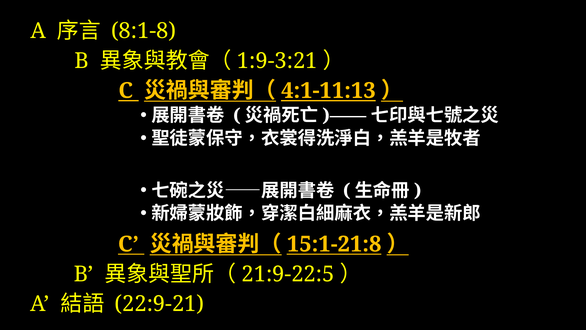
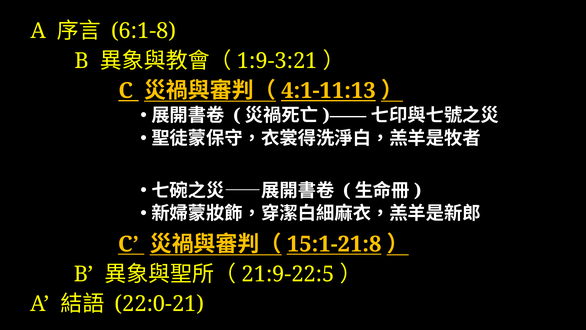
8:1-8: 8:1-8 -> 6:1-8 (144, 31)
22:9-21: 22:9-21 -> 22:0-21 (159, 304)
